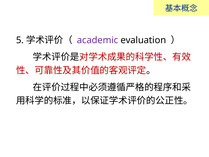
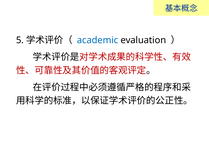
academic colour: purple -> blue (98, 40)
